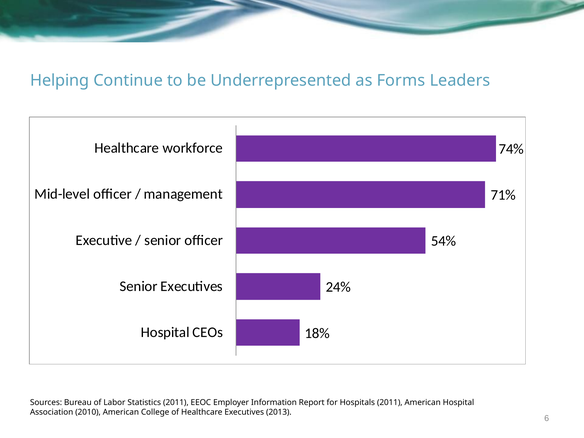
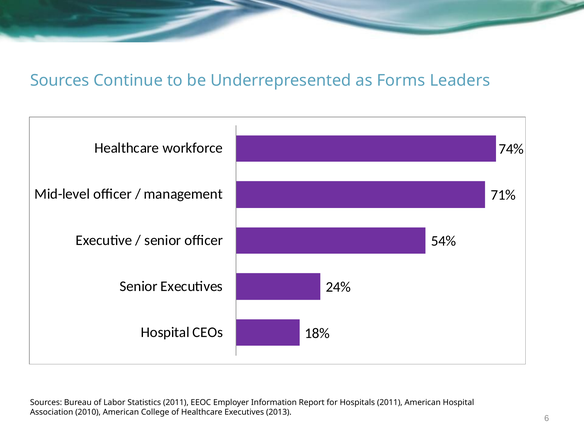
Helping: Helping -> Sources (60, 80)
